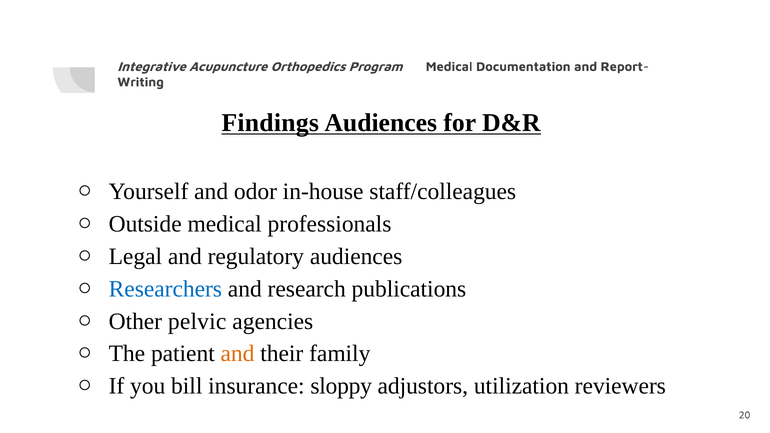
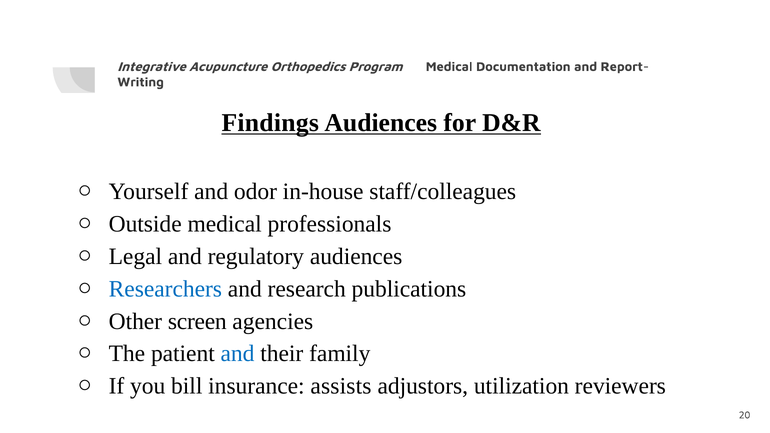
pelvic: pelvic -> screen (197, 321)
and colour: orange -> blue (238, 354)
sloppy: sloppy -> assists (341, 386)
